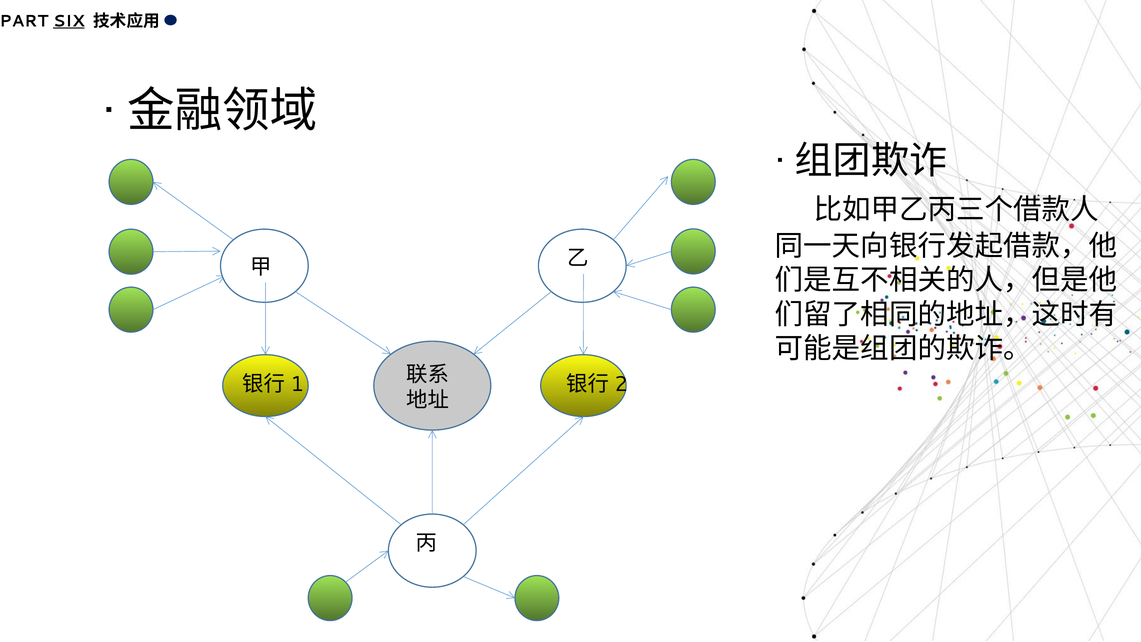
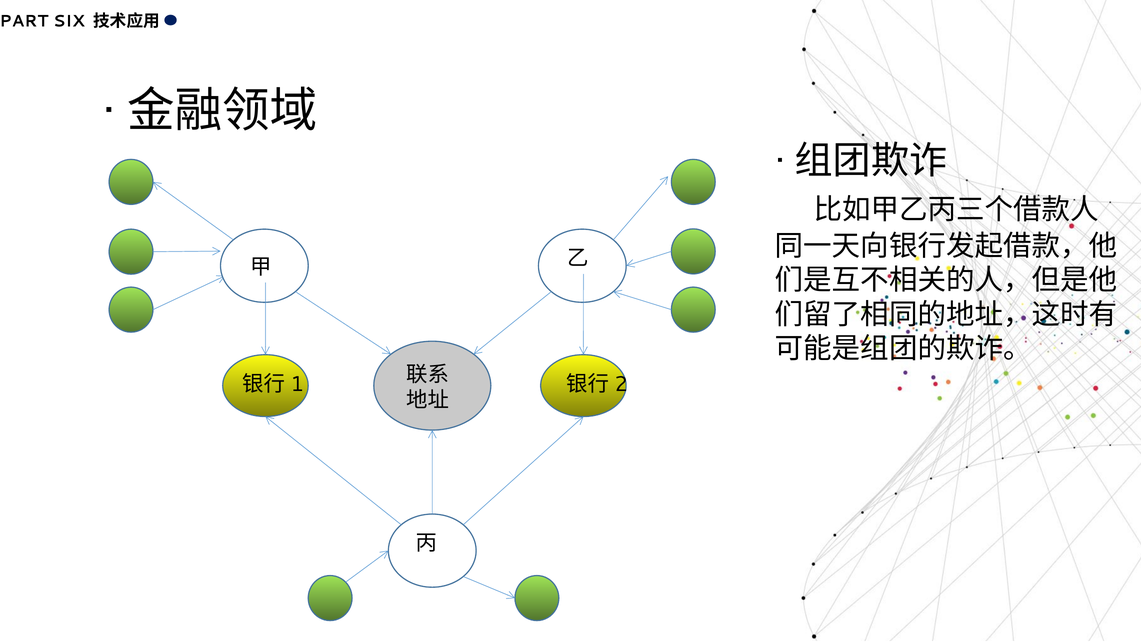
SIX underline: present -> none (69, 21)
